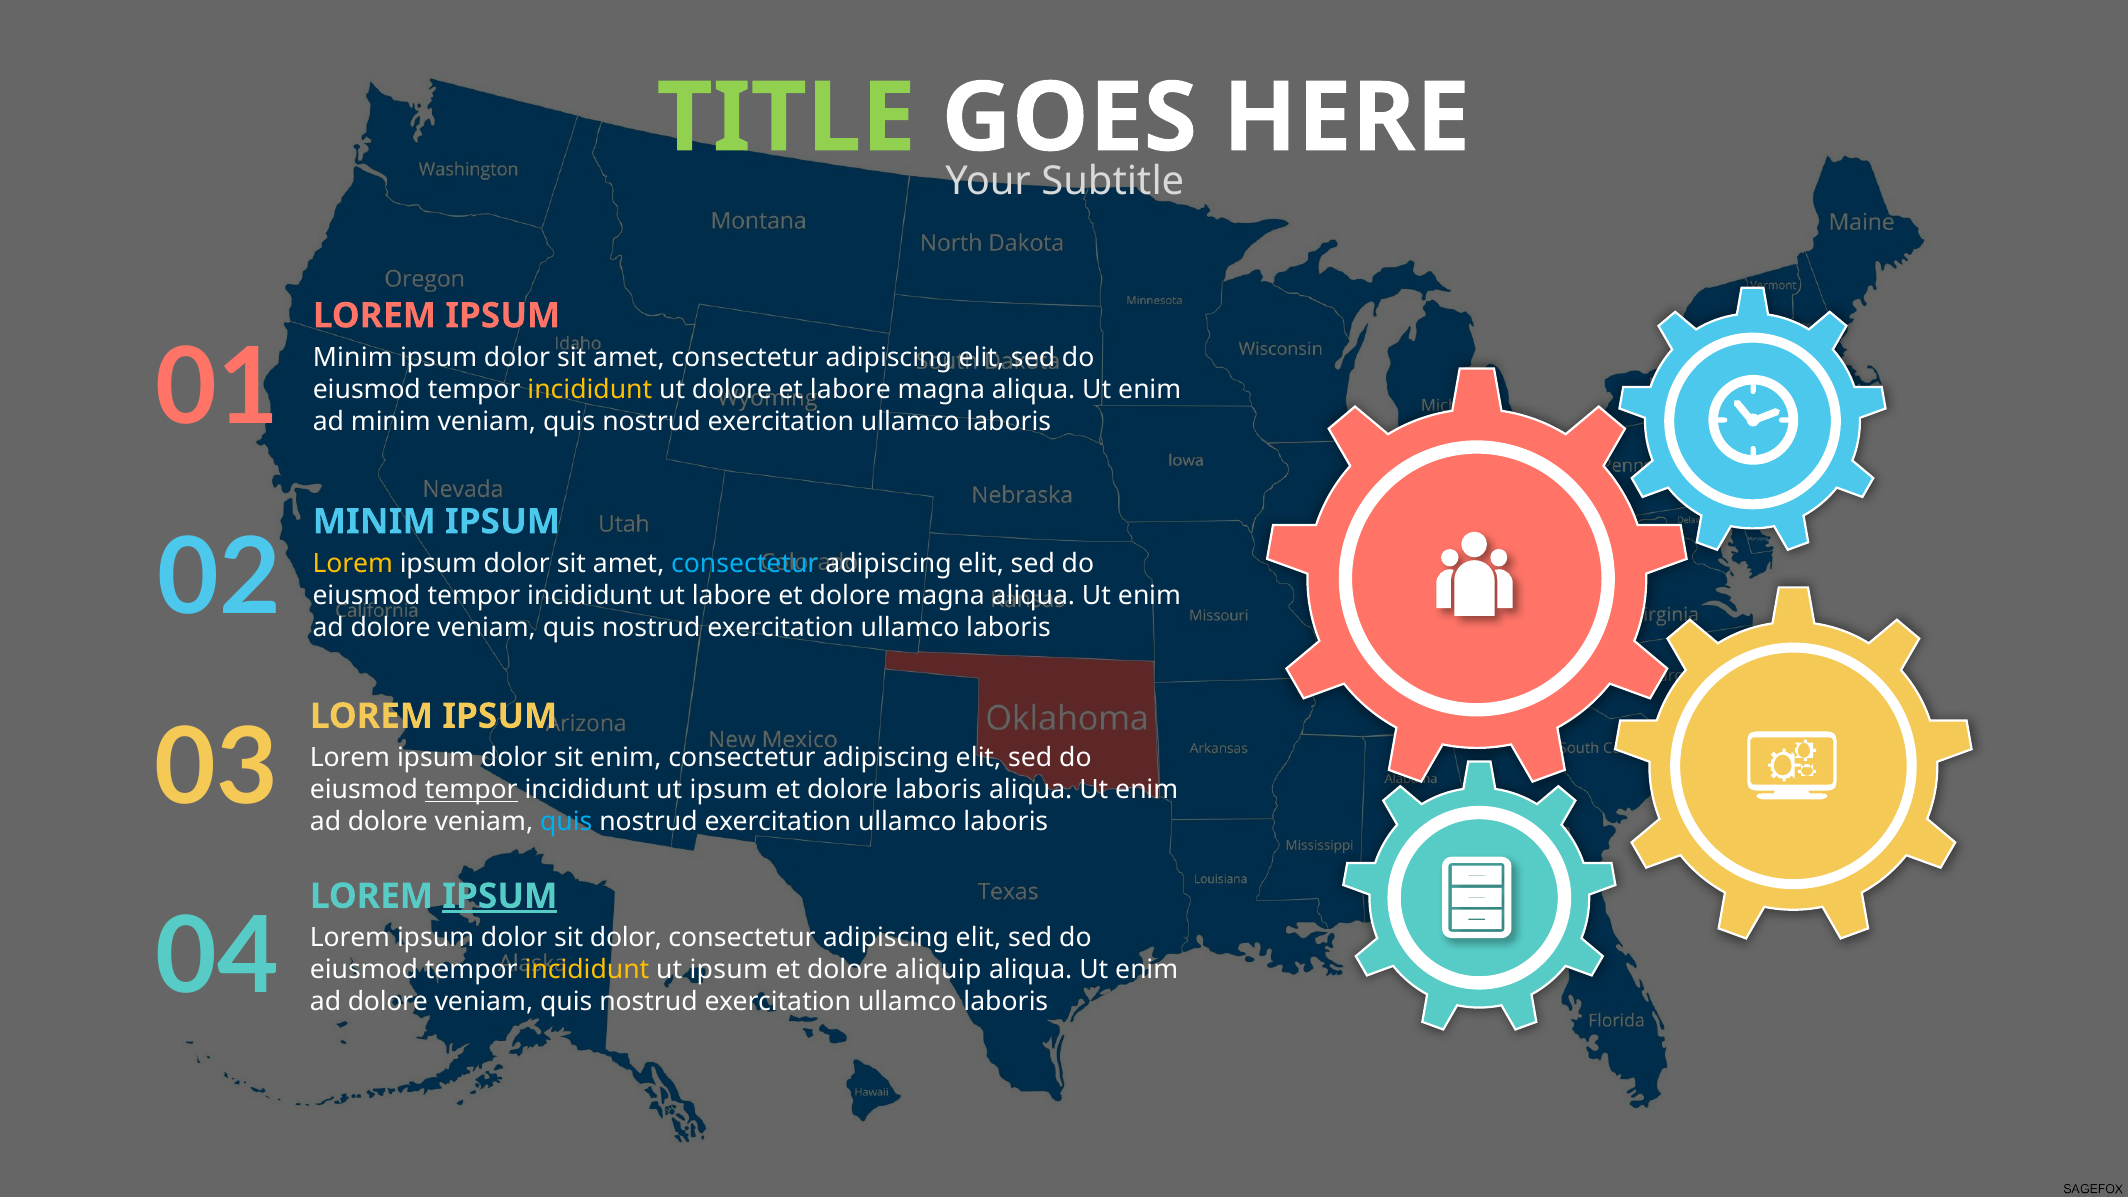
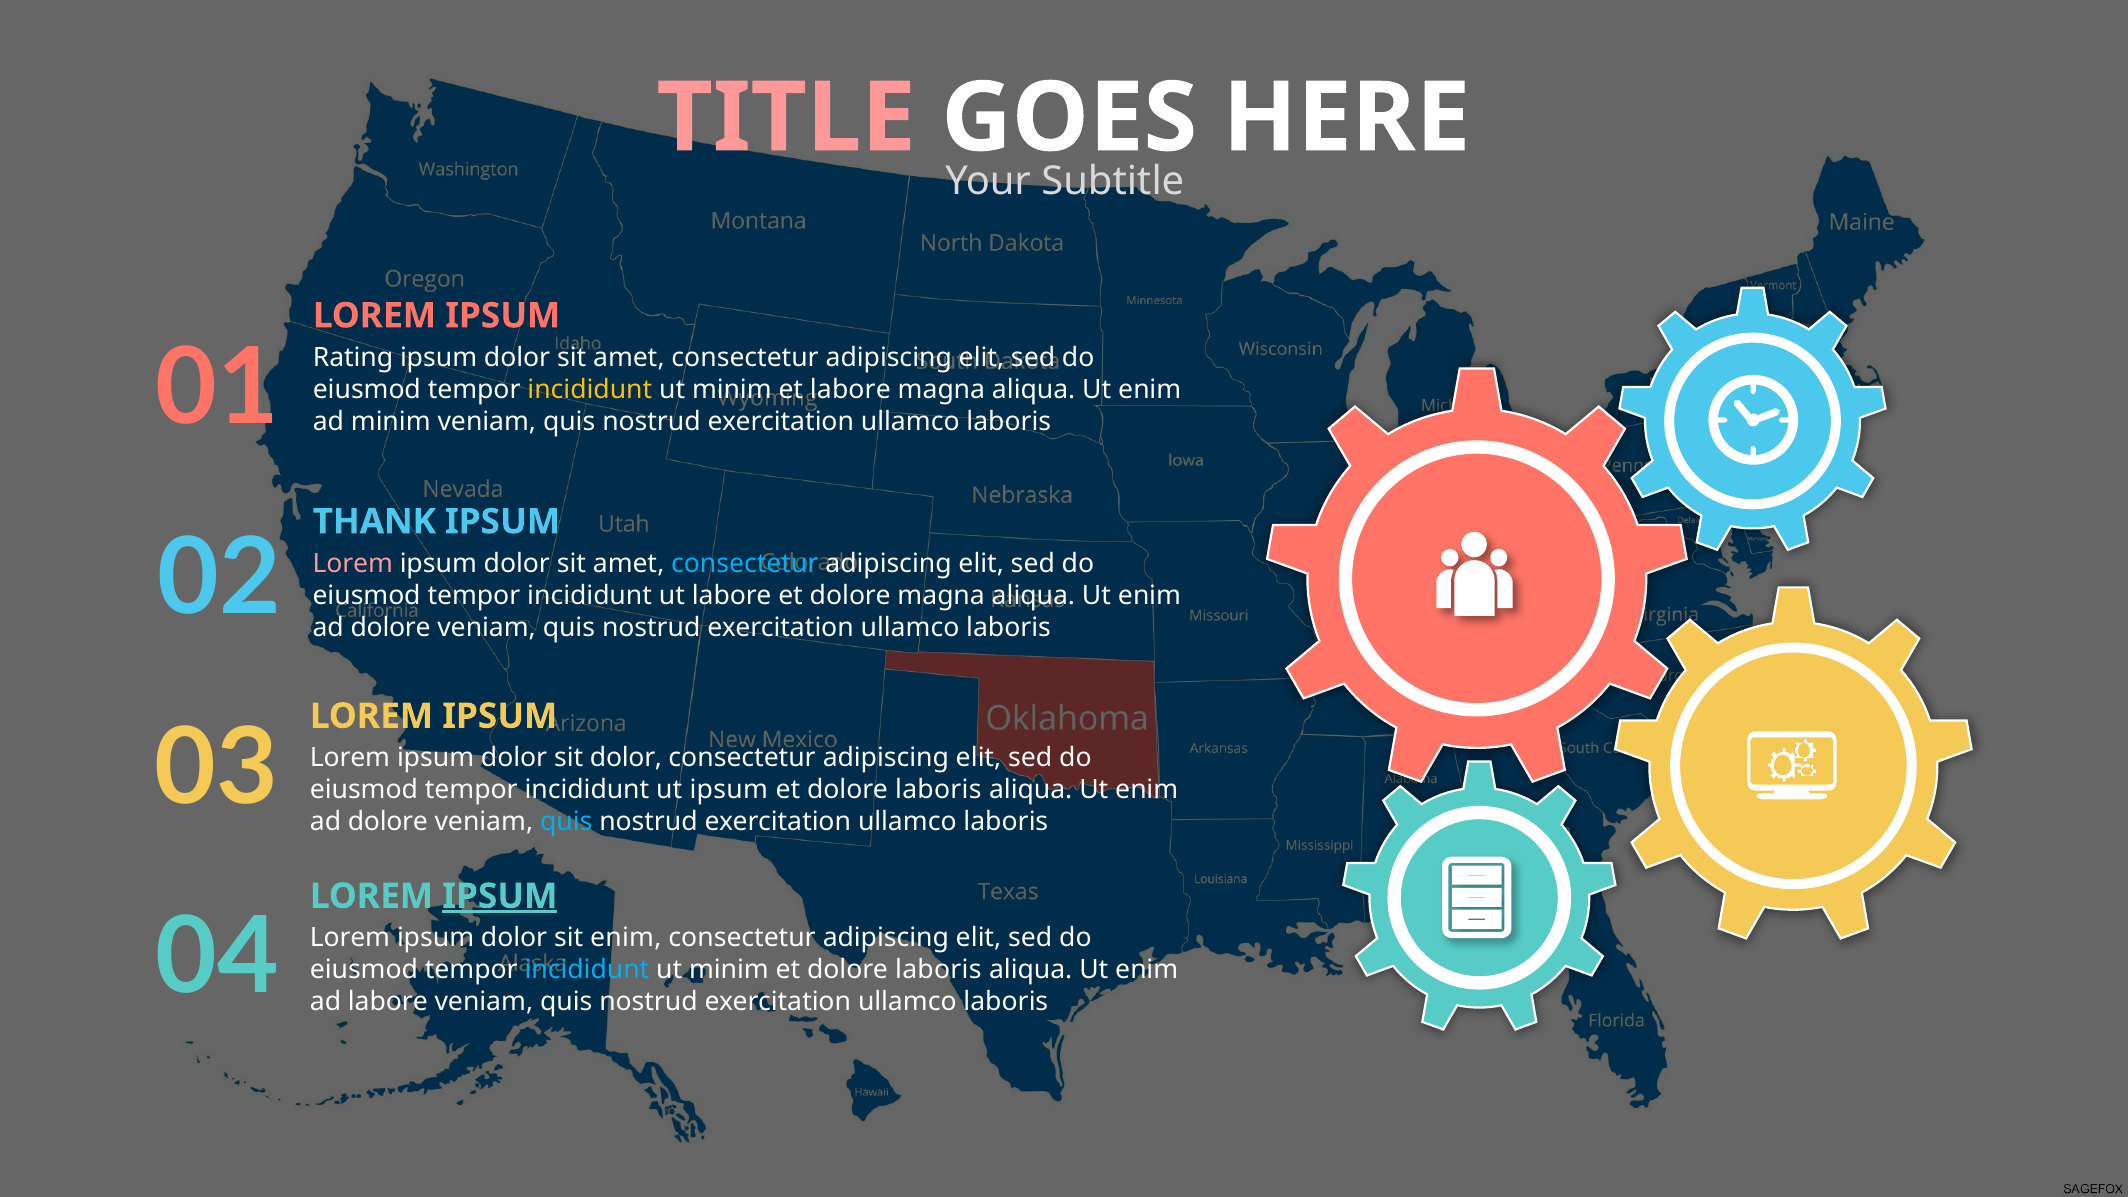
TITLE colour: light green -> pink (786, 118)
Minim: Minim -> Rating (353, 358)
dolore: dolore -> minim (732, 390)
MINIM: MINIM -> THANK (374, 522)
Lorem colour: yellow -> pink (353, 564)
sit enim: enim -> dolor (626, 758)
tempor underline: present -> none (471, 790)
sit dolor: dolor -> enim (626, 938)
incididunt colour: yellow -> light blue (587, 970)
ipsum: ipsum -> minim (729, 970)
aliquip: aliquip -> laboris (938, 970)
dolore: dolore -> labore (388, 1002)
